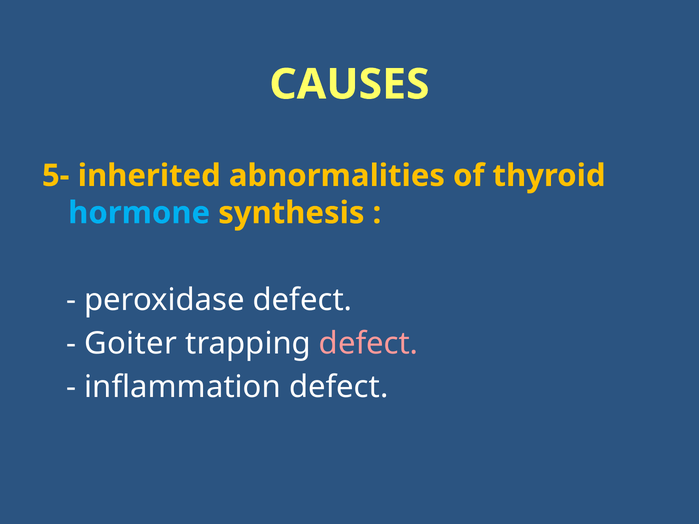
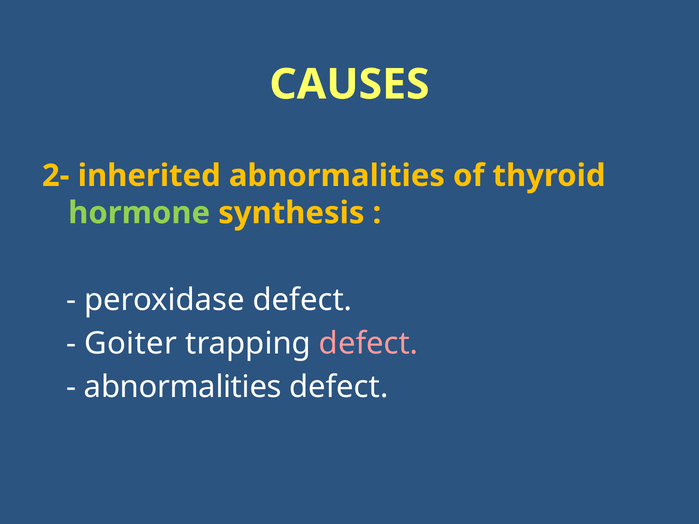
5-: 5- -> 2- (56, 176)
hormone colour: light blue -> light green (139, 213)
inflammation: inflammation -> abnormalities (183, 387)
